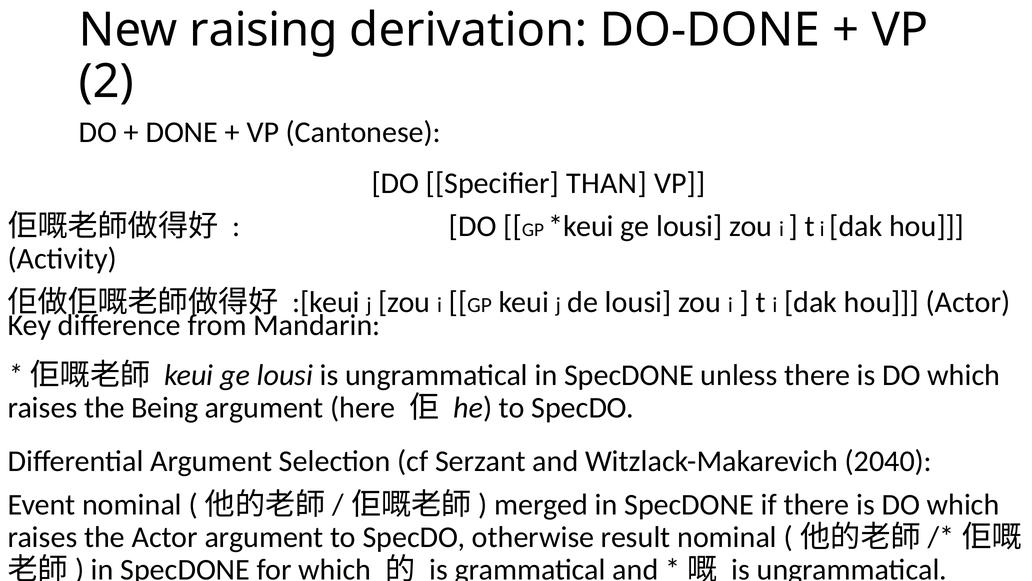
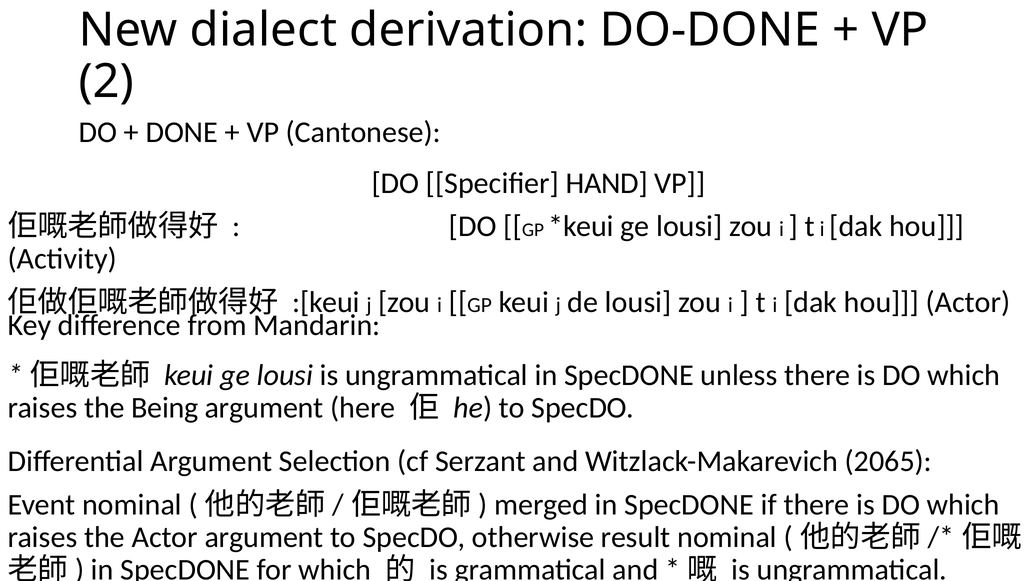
raising: raising -> dialect (263, 30)
THAN: THAN -> HAND (607, 183)
2040: 2040 -> 2065 (888, 461)
